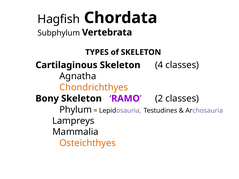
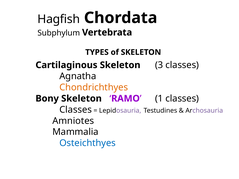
4: 4 -> 3 (159, 65)
2: 2 -> 1 (159, 99)
Phylum: Phylum -> Classes (76, 110)
Lampreys: Lampreys -> Amniotes (73, 121)
Osteichthyes colour: orange -> blue (88, 143)
